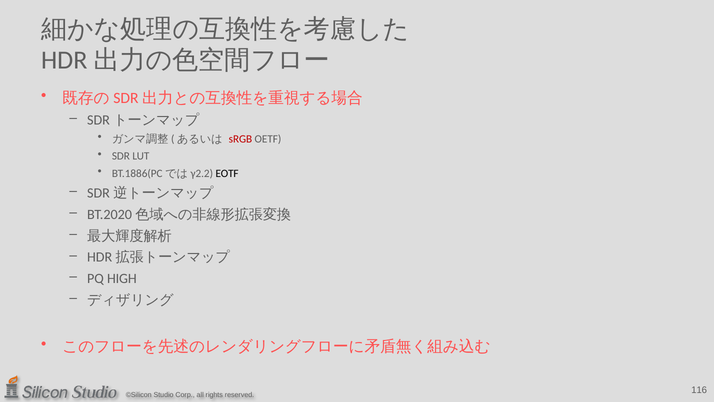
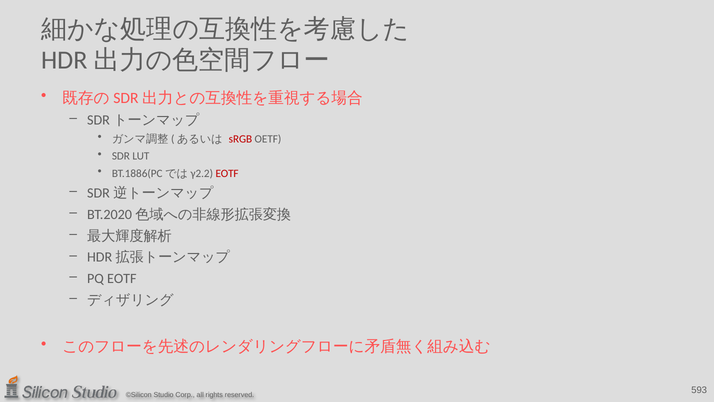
EOTF colour: black -> red (227, 173)
PQ HIGH: HIGH -> EOTF (122, 278)
116: 116 -> 593 (699, 390)
